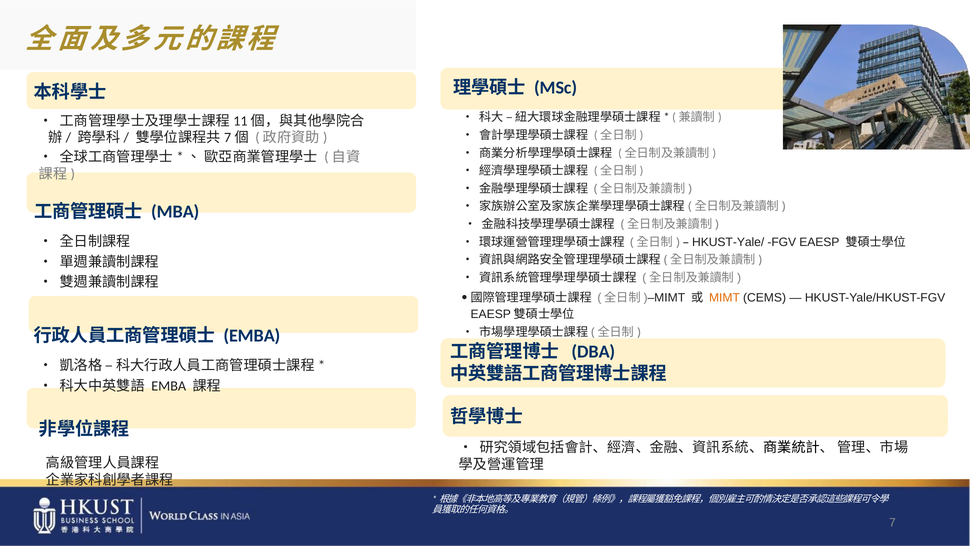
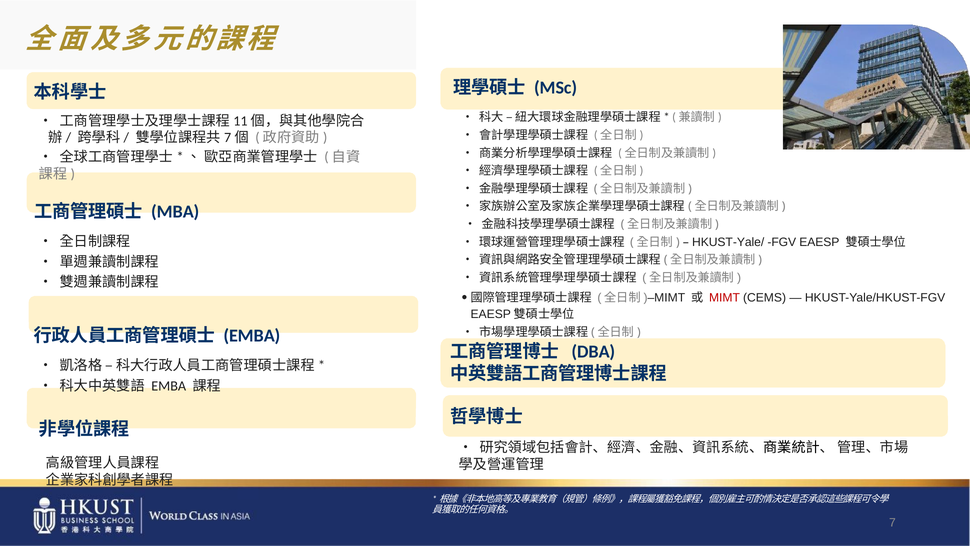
MIMT colour: orange -> red (724, 297)
